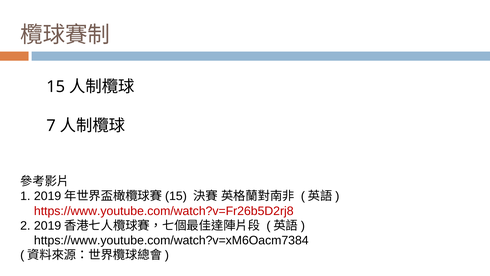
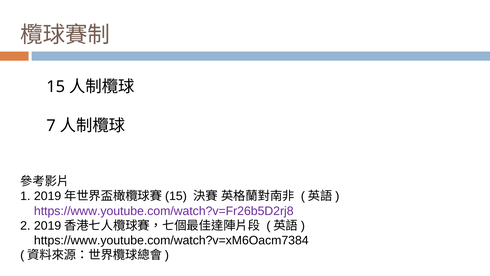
https://www.youtube.com/watch?v=Fr26b5D2rj8 colour: red -> purple (164, 211)
